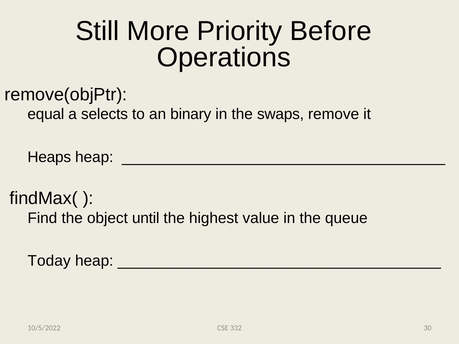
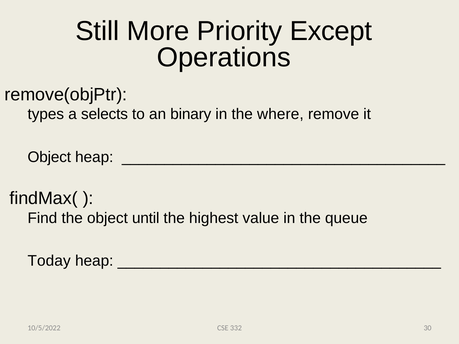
Before: Before -> Except (331, 31)
equal: equal -> types (46, 114)
swaps: swaps -> where (280, 114)
Heaps: Heaps -> Object (49, 157)
